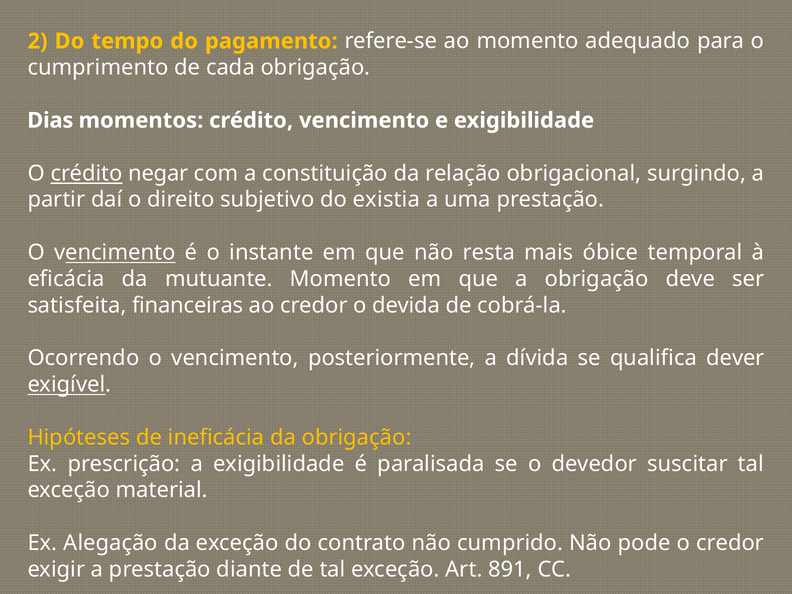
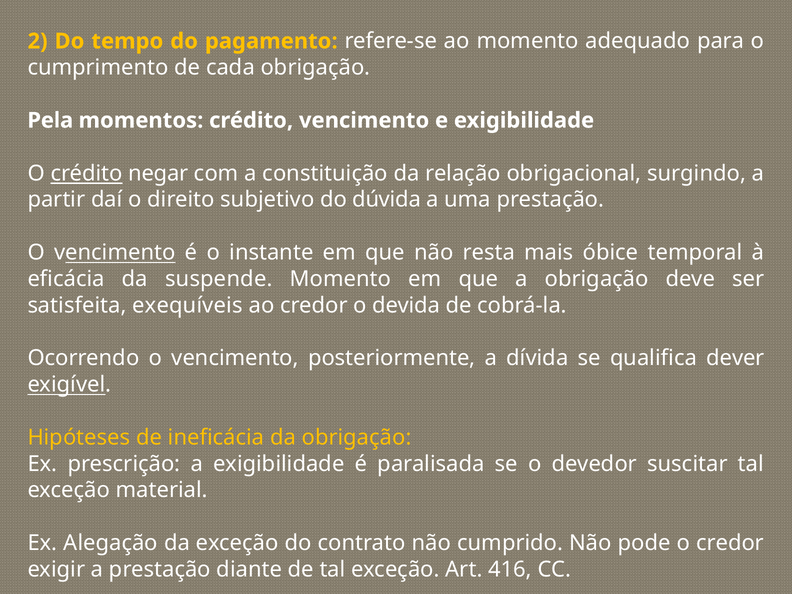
Dias: Dias -> Pela (50, 120)
existia: existia -> dúvida (387, 200)
mutuante: mutuante -> suspende (219, 279)
financeiras: financeiras -> exequíveis (187, 305)
891: 891 -> 416 (510, 569)
